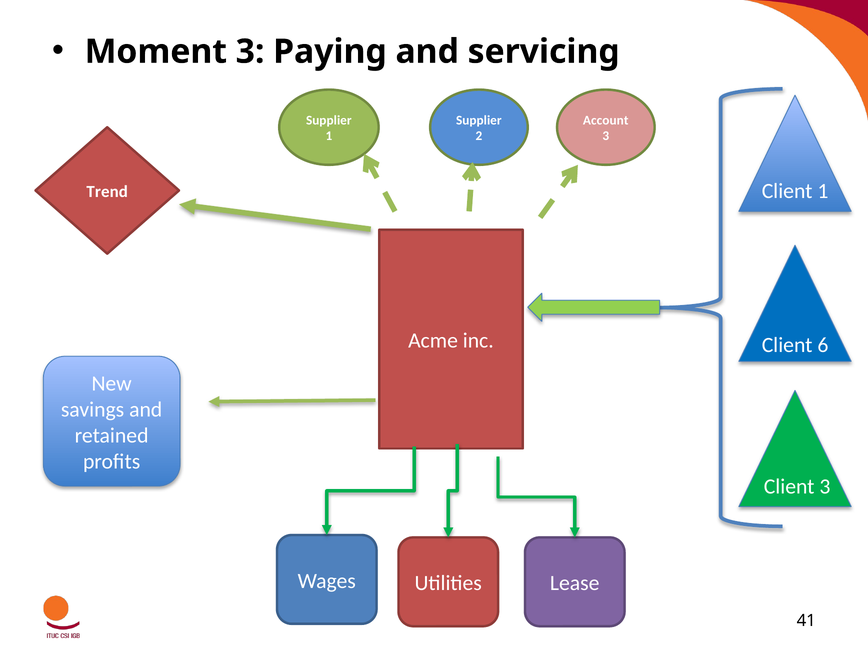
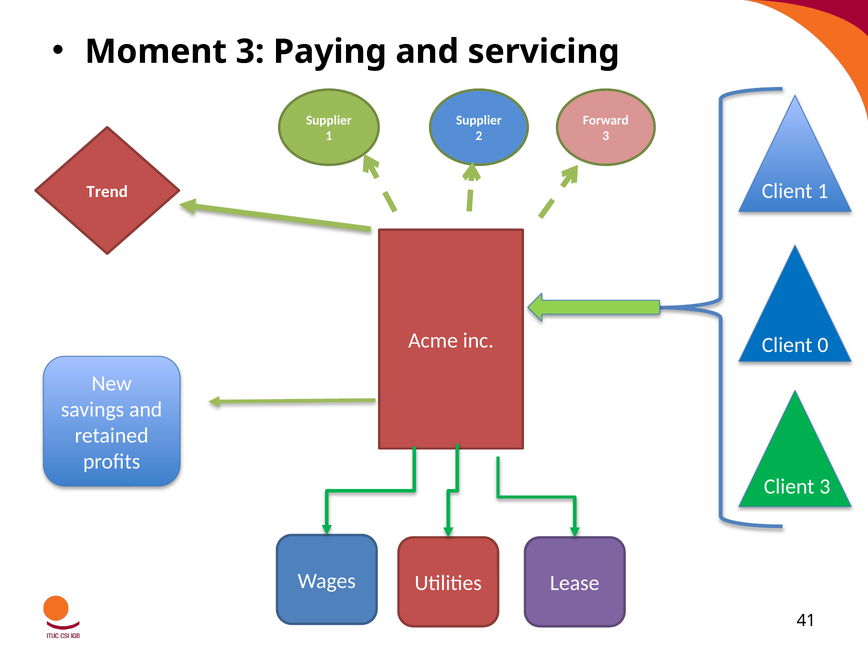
Account: Account -> Forward (606, 120)
6: 6 -> 0 (823, 345)
